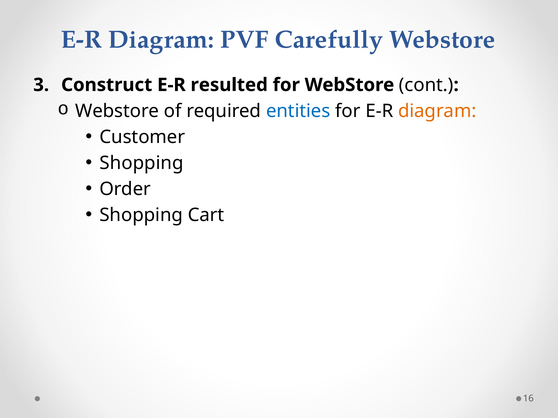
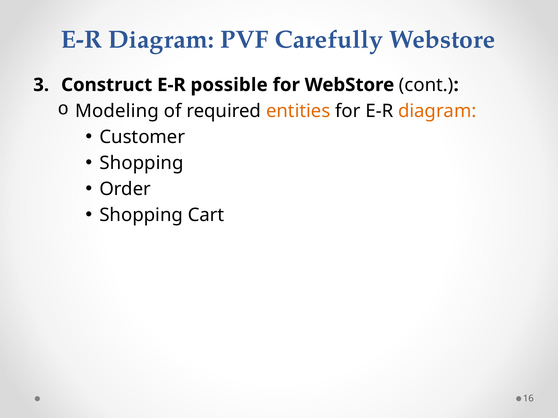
resulted: resulted -> possible (229, 85)
Webstore: Webstore -> Modeling (117, 111)
entities colour: blue -> orange (298, 111)
